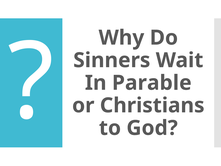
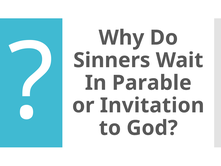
Christians: Christians -> Invitation (152, 105)
